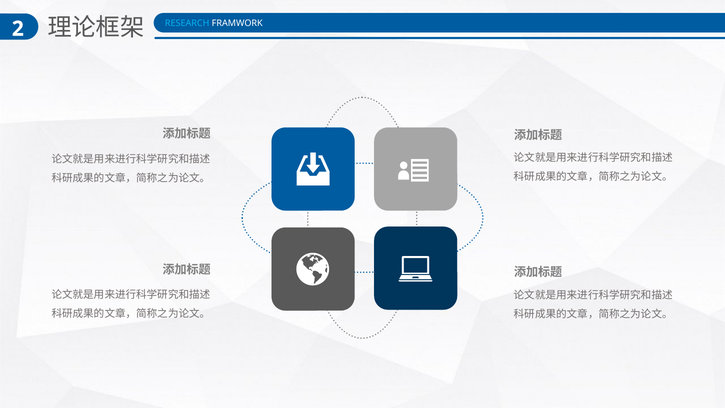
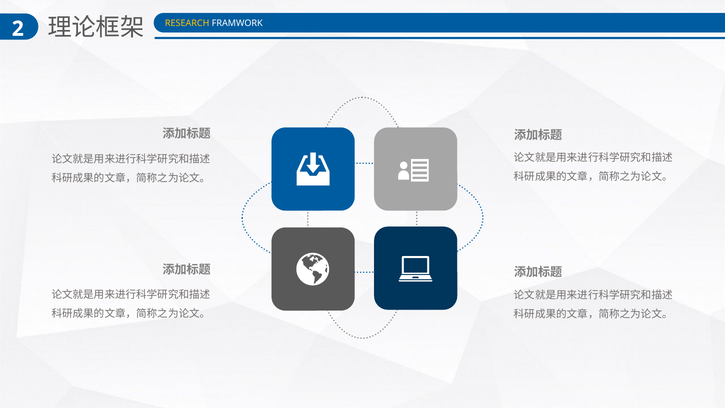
RESEARCH colour: light blue -> yellow (187, 23)
